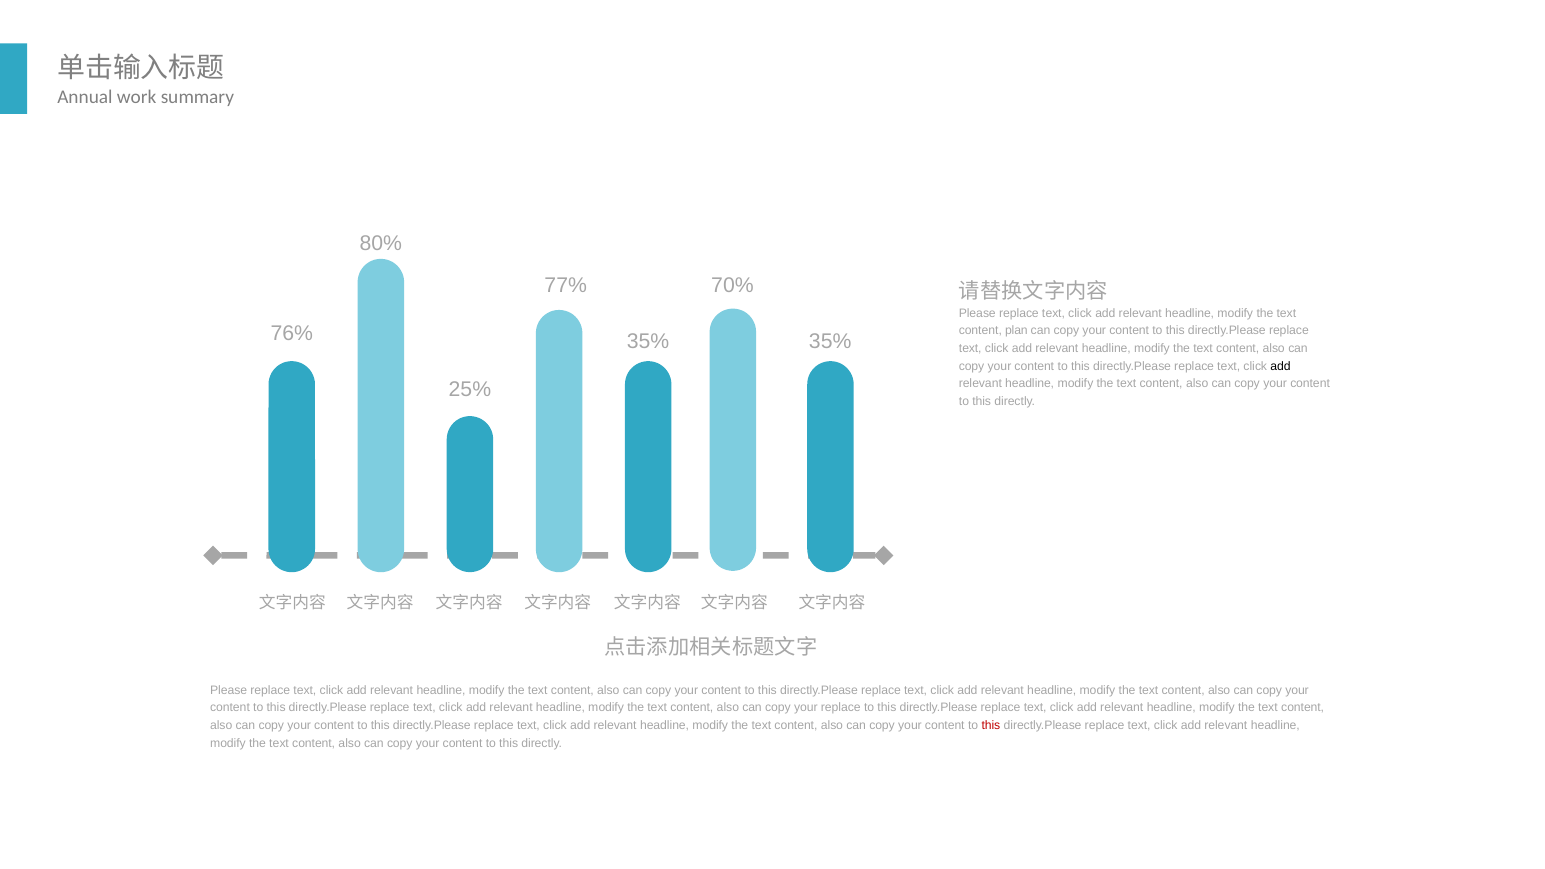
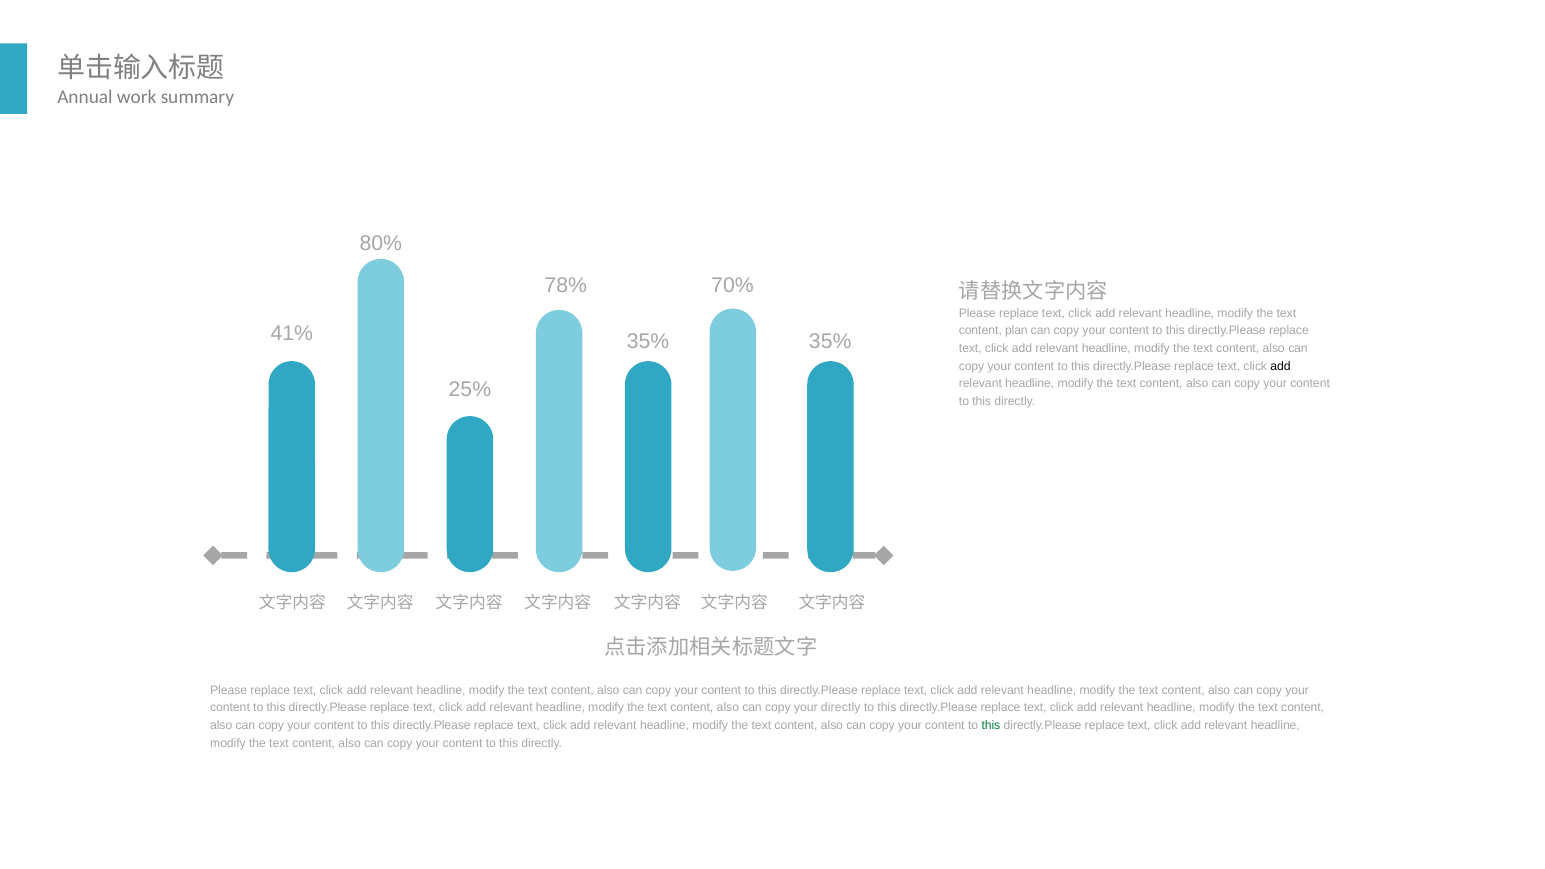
77%: 77% -> 78% (566, 286)
76%: 76% -> 41% (292, 334)
your replace: replace -> directly (841, 708)
this colour: red -> green (991, 726)
